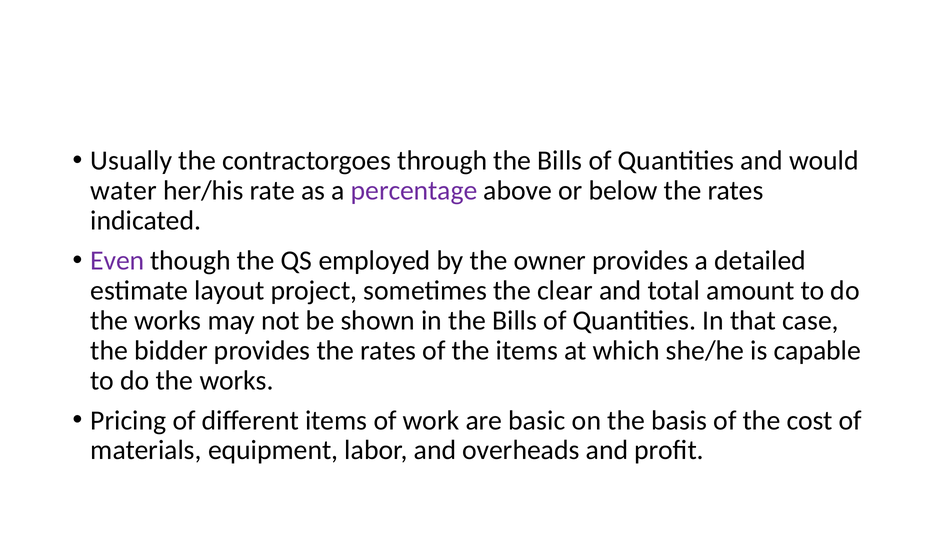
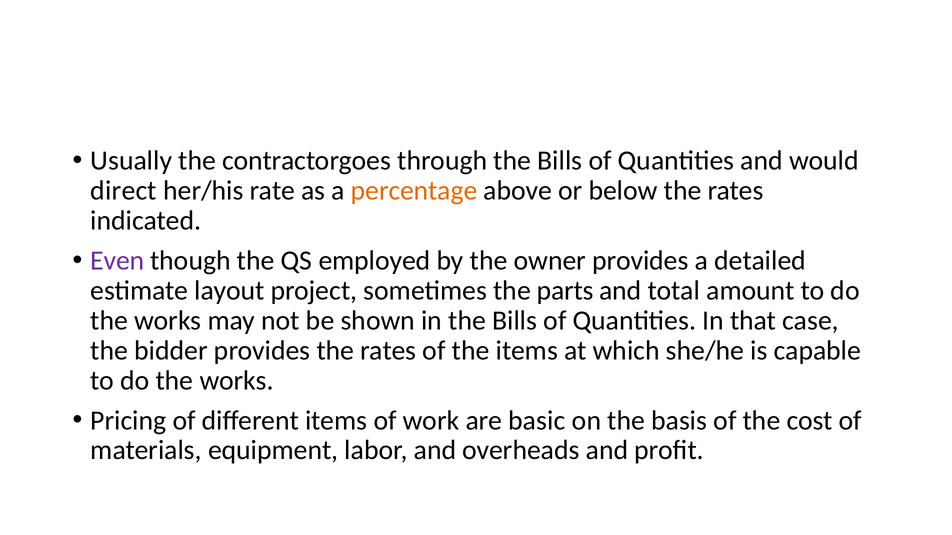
water: water -> direct (124, 191)
percentage colour: purple -> orange (414, 191)
clear: clear -> parts (565, 291)
